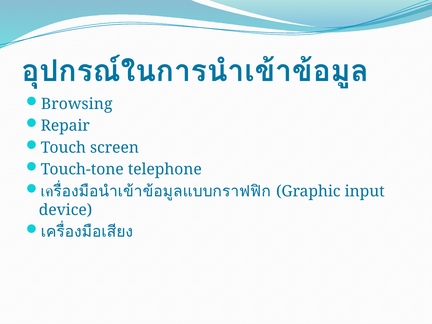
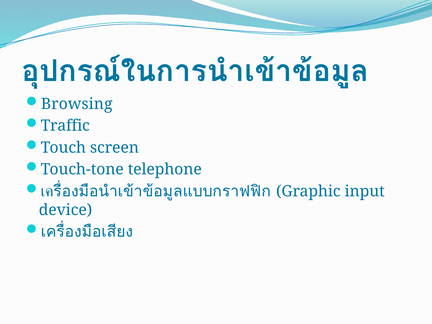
Repair: Repair -> Traffic (65, 126)
